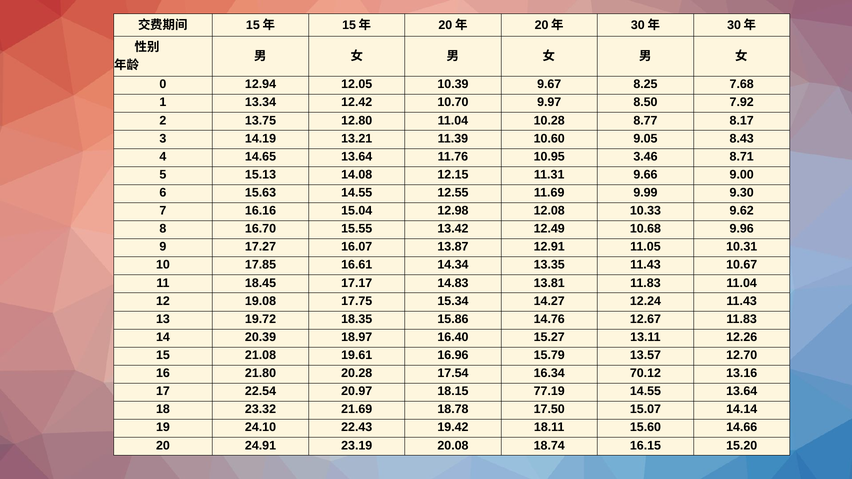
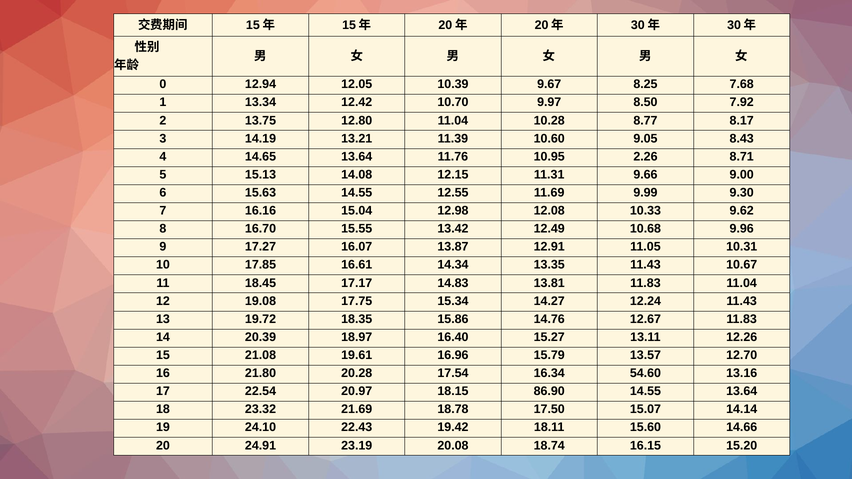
3.46: 3.46 -> 2.26 (645, 157)
70.12: 70.12 -> 54.60 (645, 373)
77.19: 77.19 -> 86.90 (549, 391)
